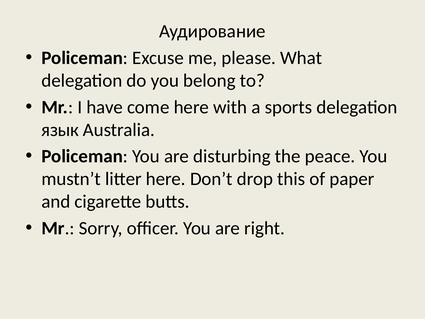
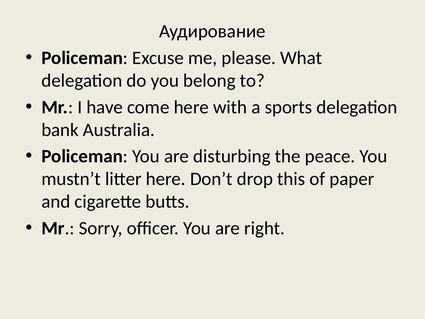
язык: язык -> bank (60, 130)
